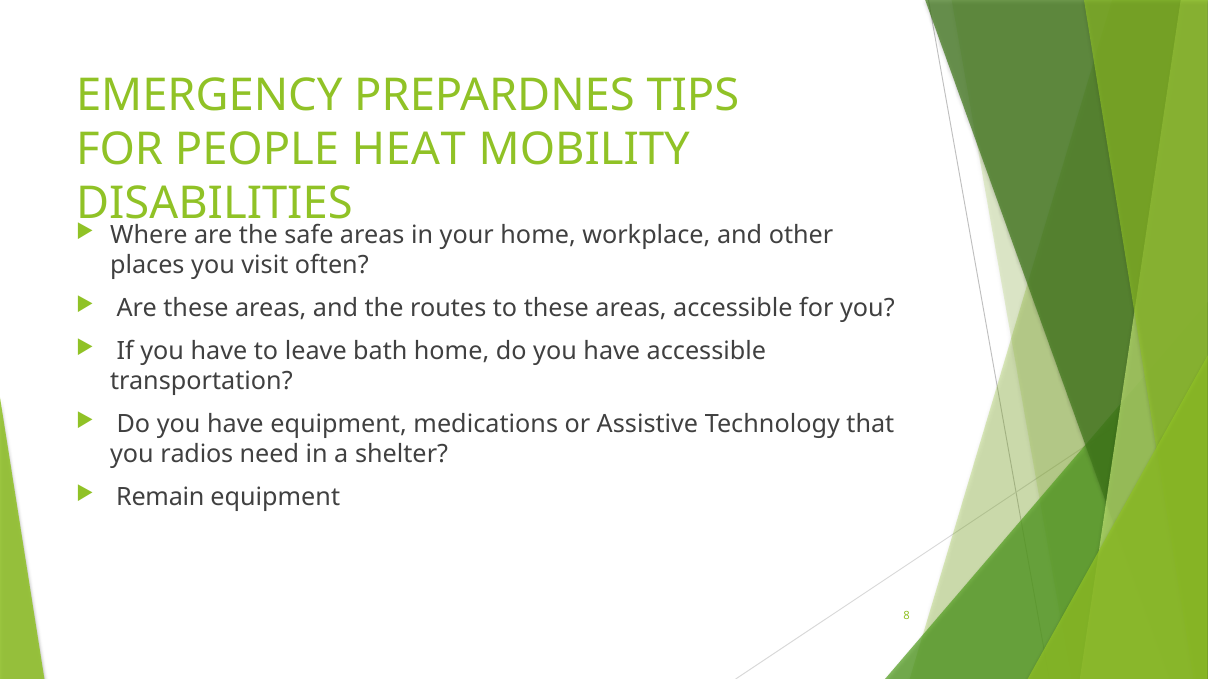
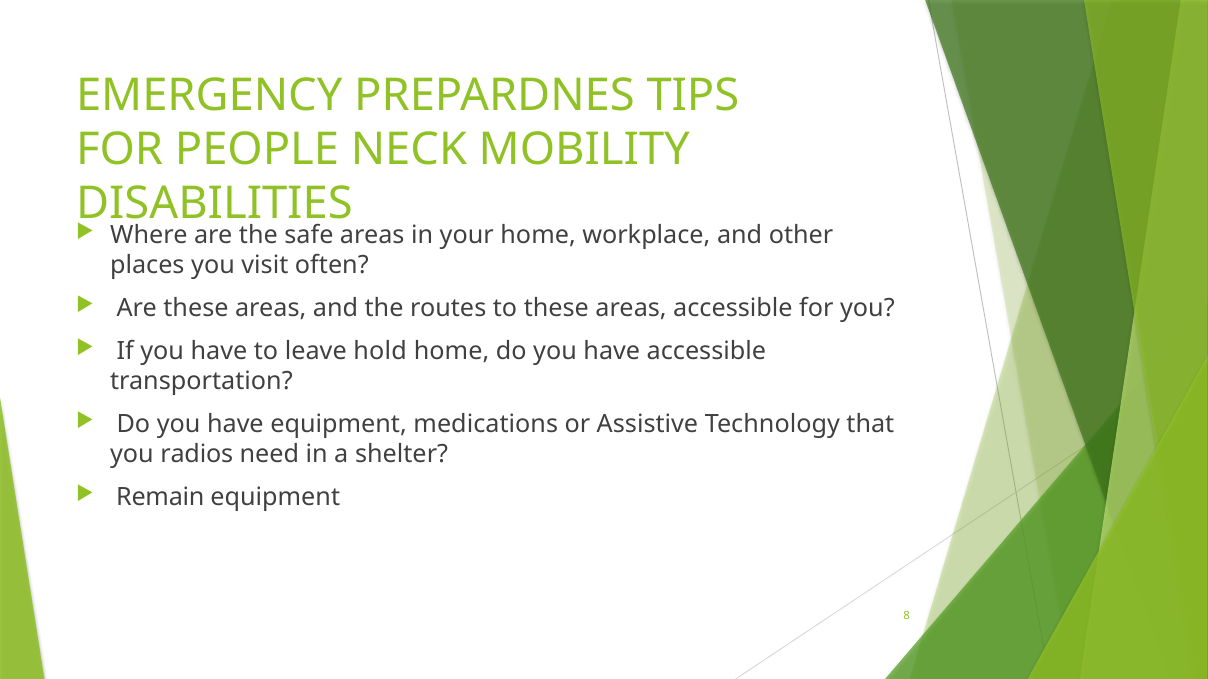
HEAT: HEAT -> NECK (409, 150)
bath: bath -> hold (380, 351)
